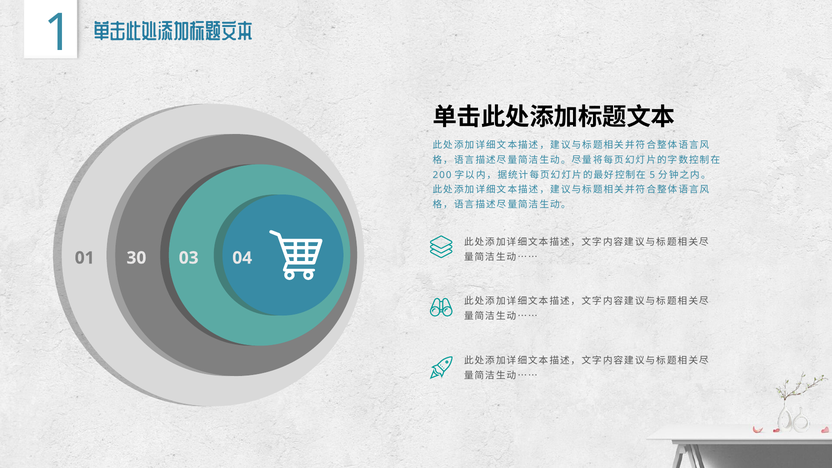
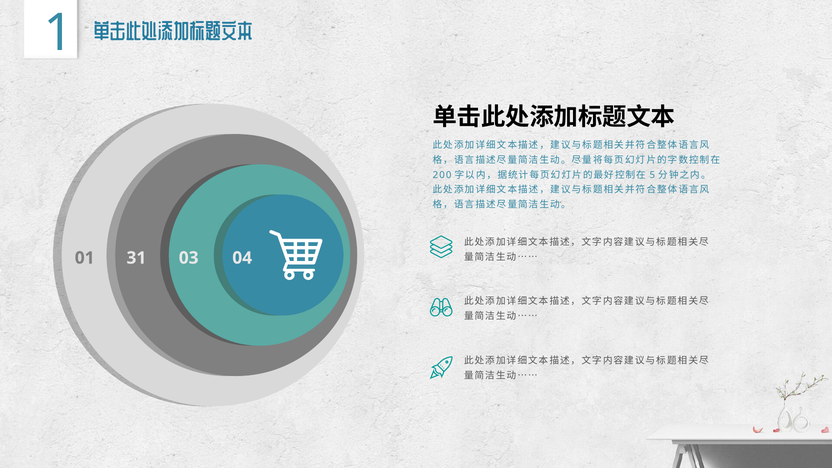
30: 30 -> 31 (136, 258)
